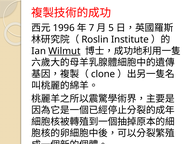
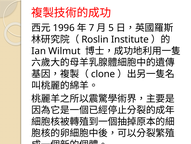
Wilmut underline: present -> none (64, 51)
